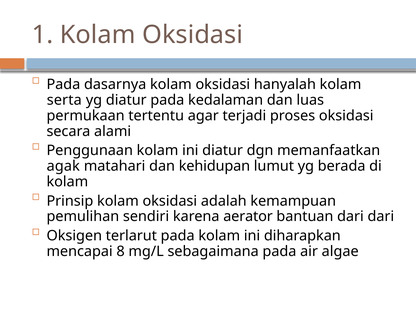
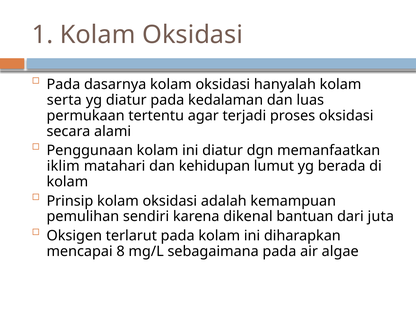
agak: agak -> iklim (63, 166)
aerator: aerator -> dikenal (248, 217)
dari dari: dari -> juta (381, 217)
